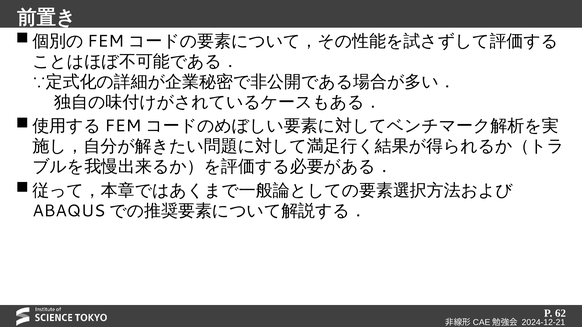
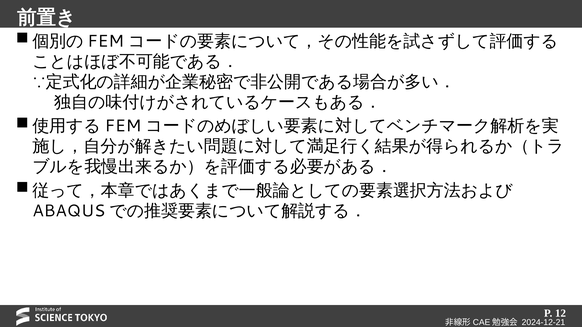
62: 62 -> 12 (561, 314)
